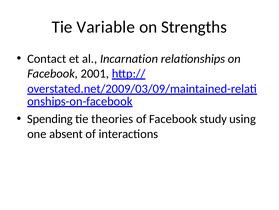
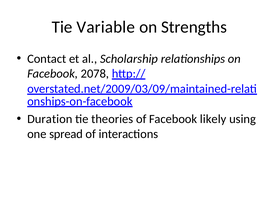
Incarnation: Incarnation -> Scholarship (129, 59)
2001: 2001 -> 2078 (95, 73)
Spending: Spending -> Duration (50, 119)
study: study -> likely (213, 119)
absent: absent -> spread (66, 133)
